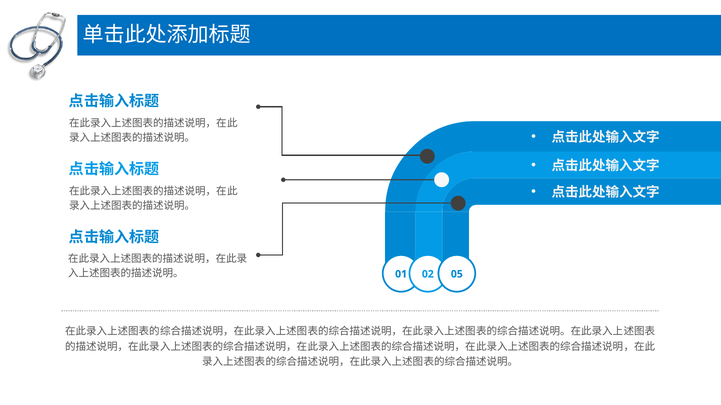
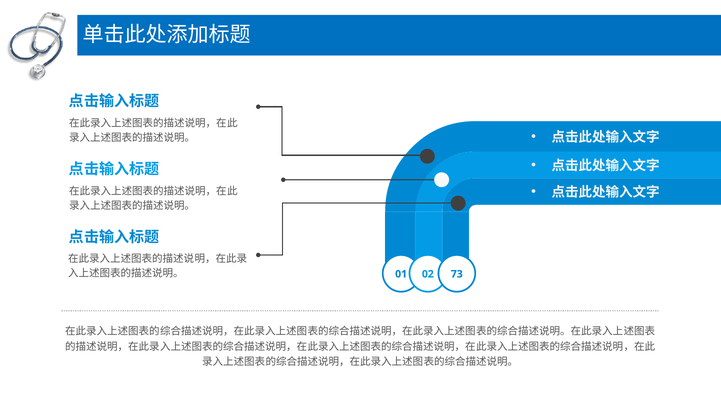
05: 05 -> 73 (457, 274)
